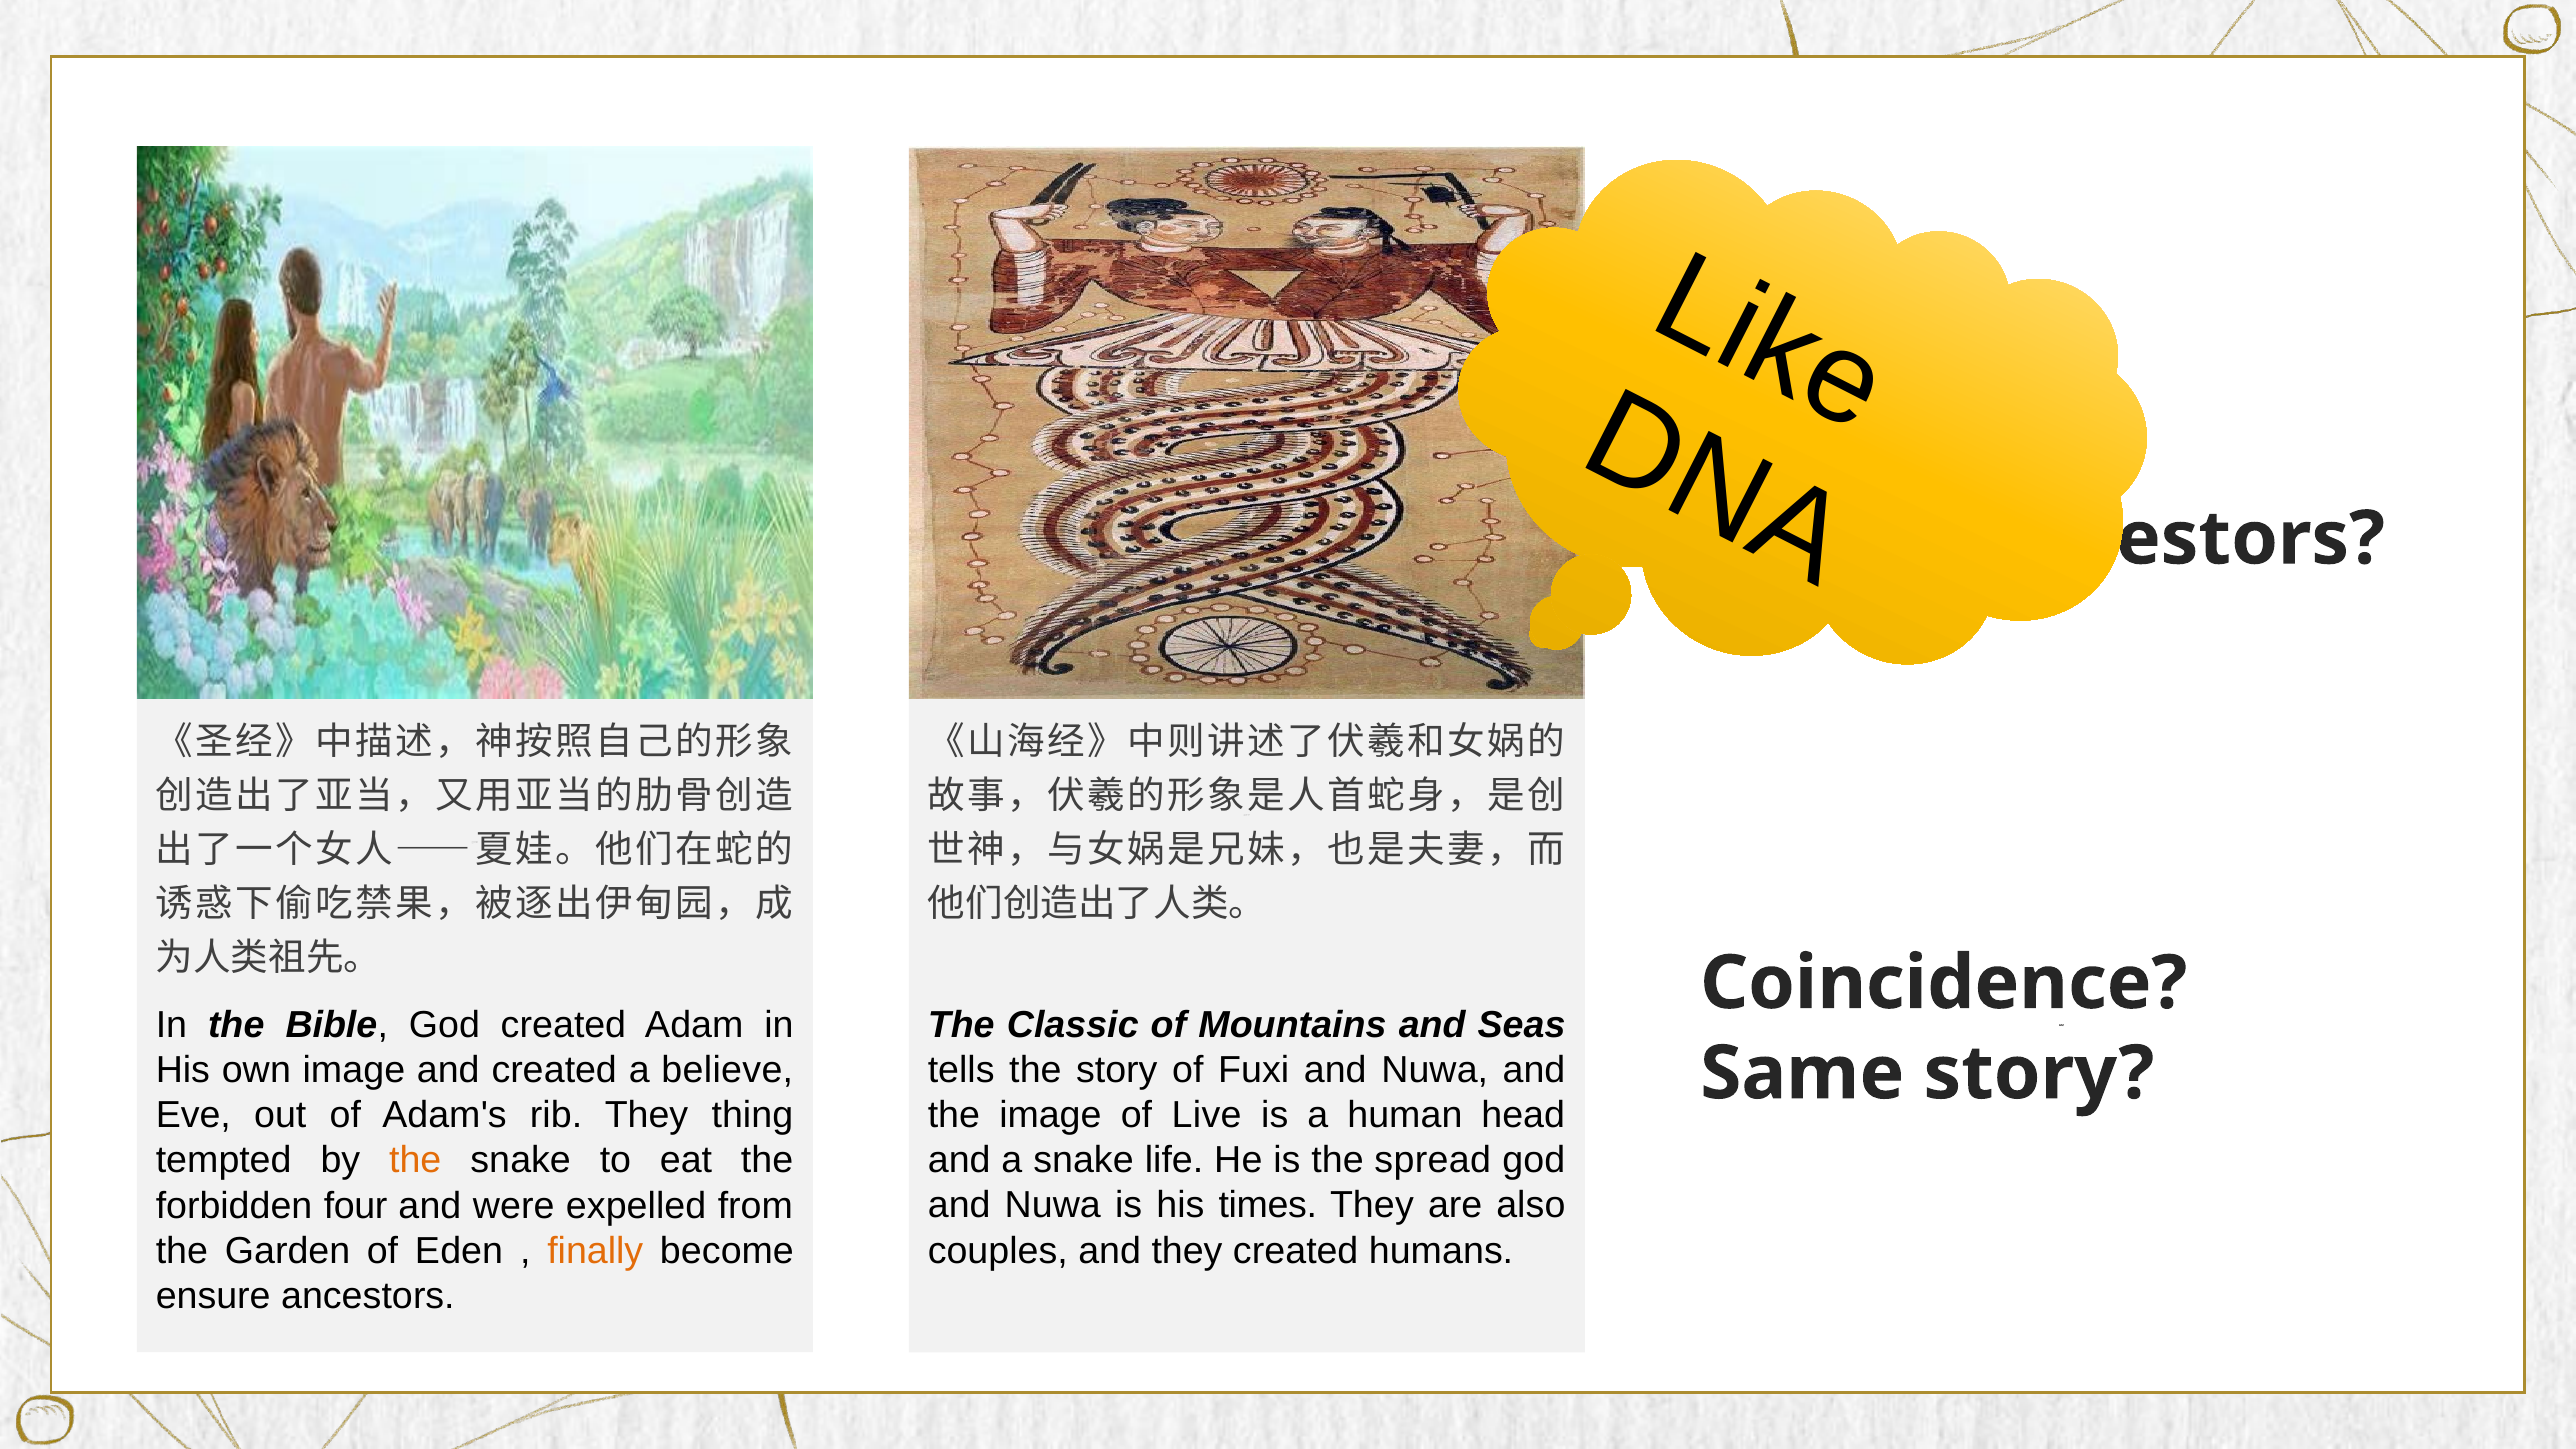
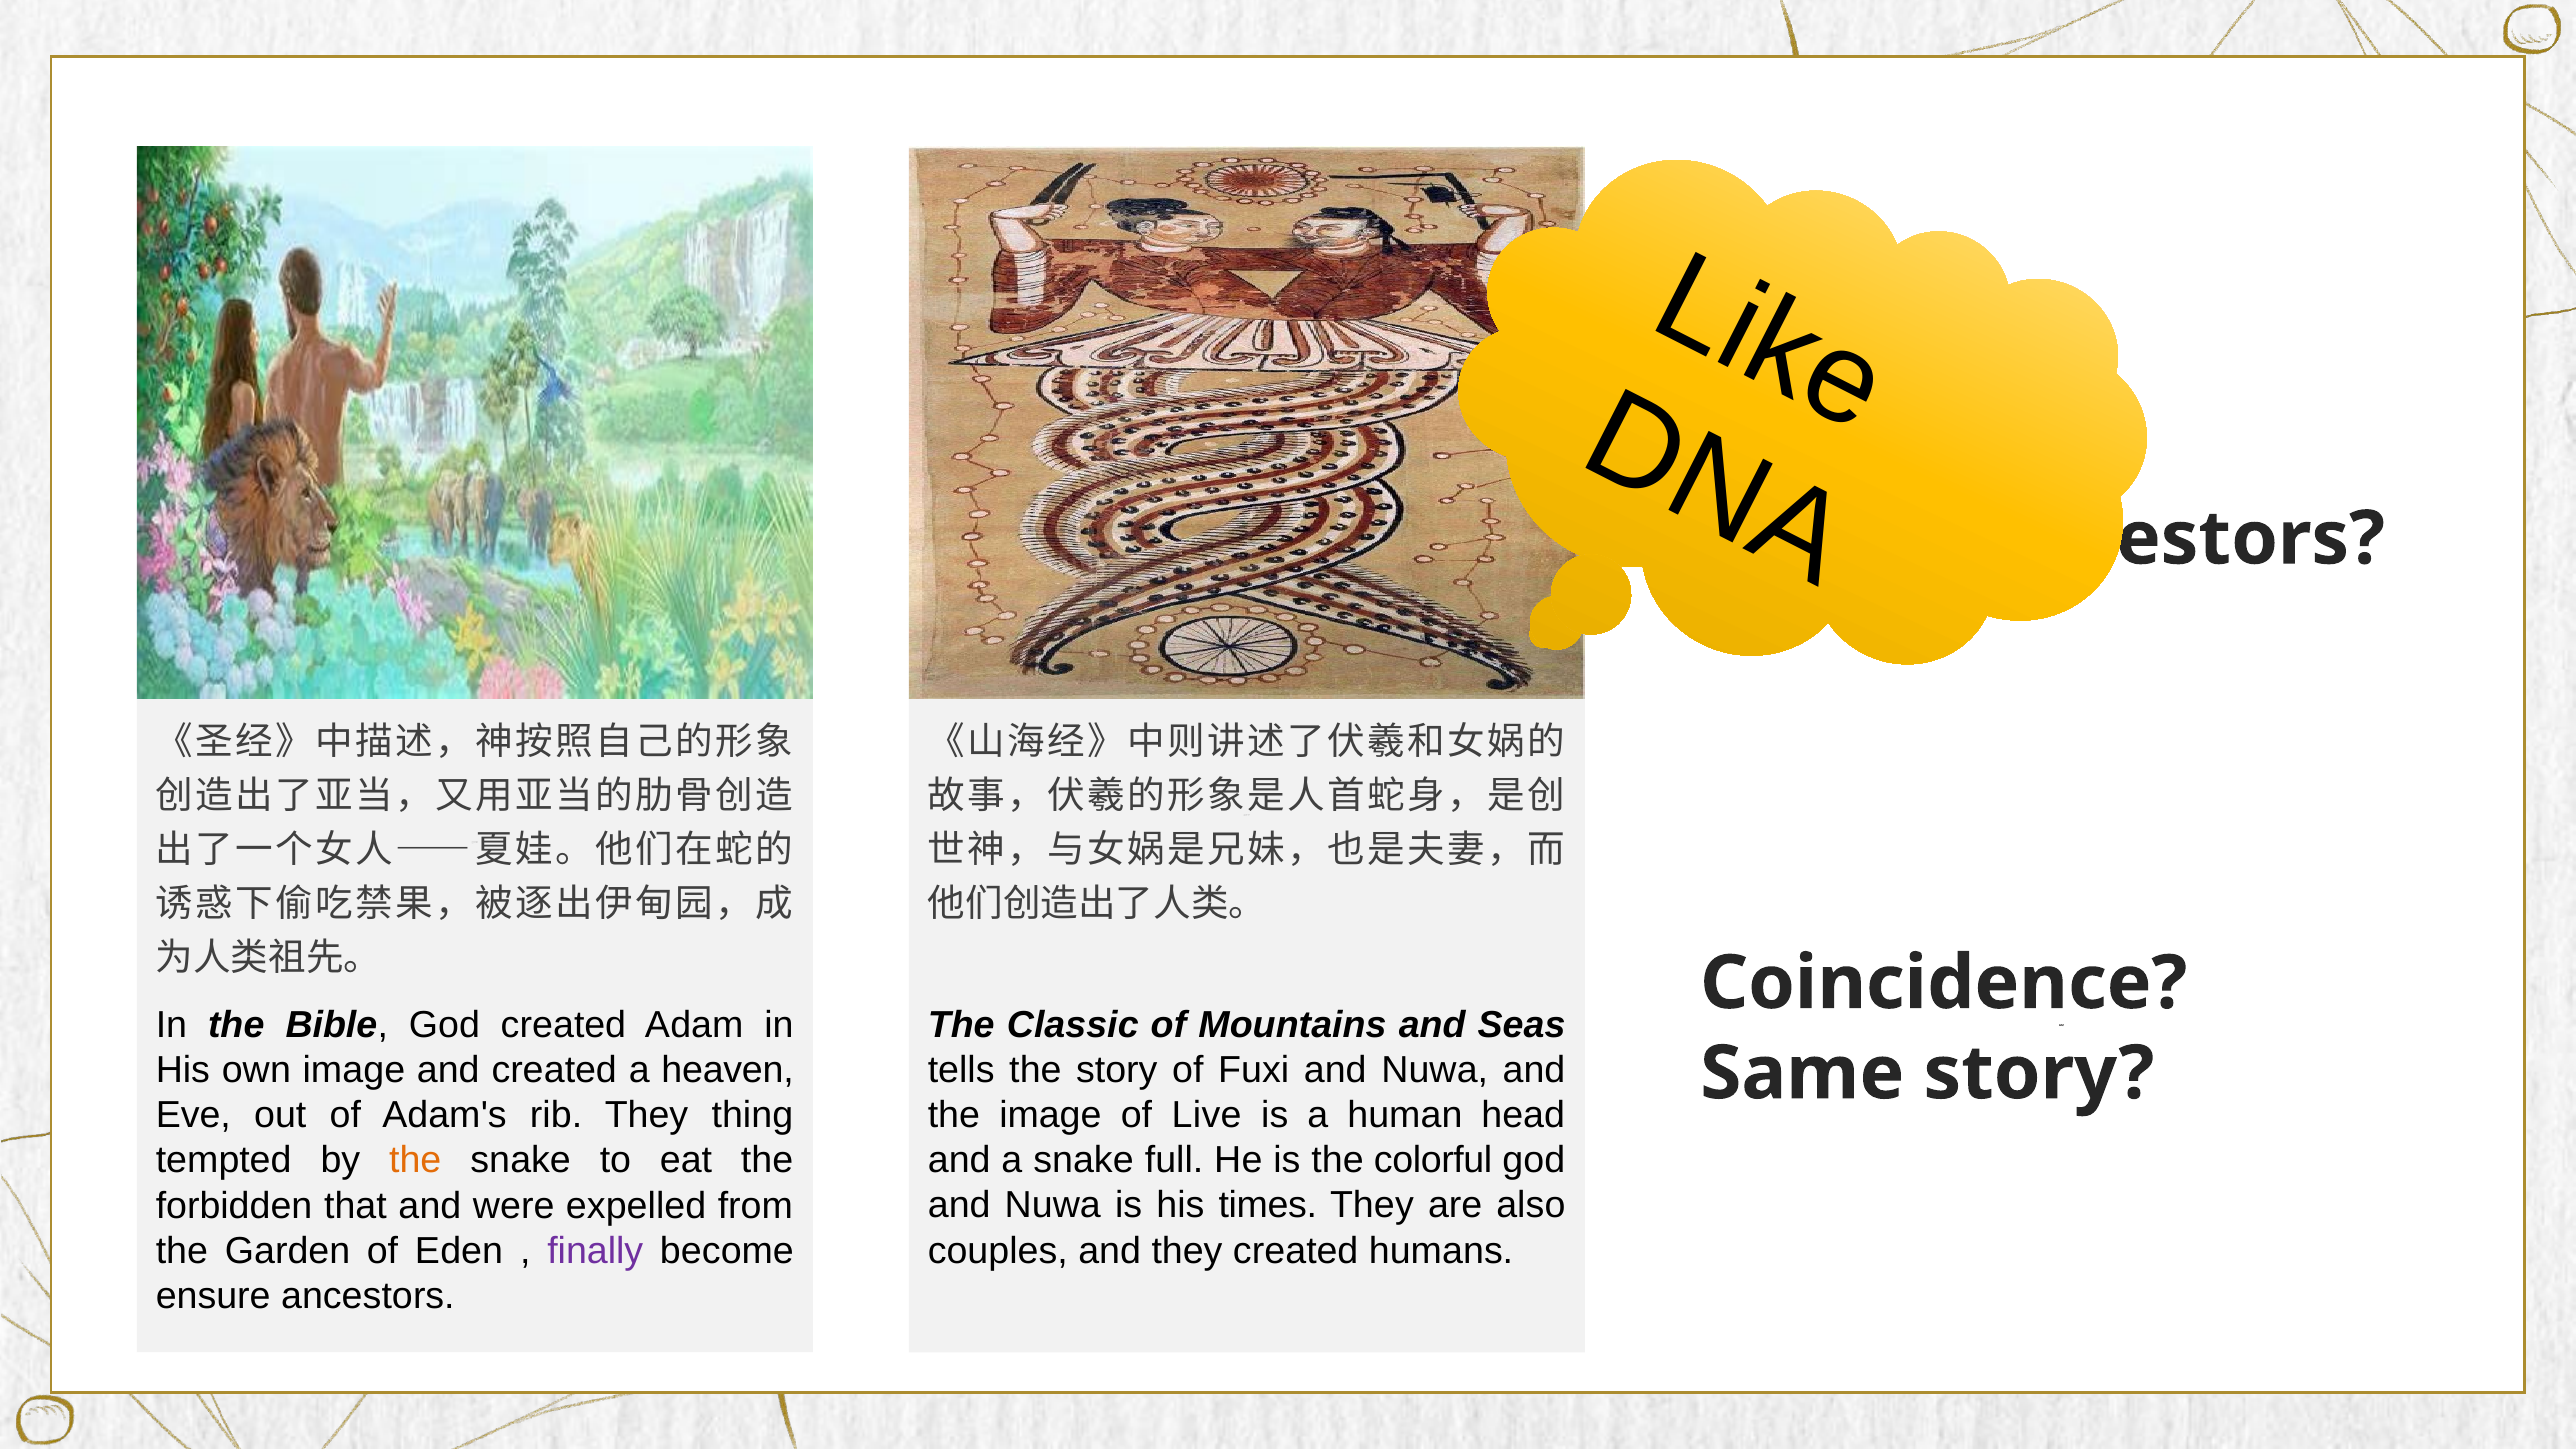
believe: believe -> heaven (728, 1070)
life: life -> full (1174, 1160)
spread: spread -> colorful (1433, 1160)
four: four -> that (355, 1206)
finally colour: orange -> purple (595, 1251)
